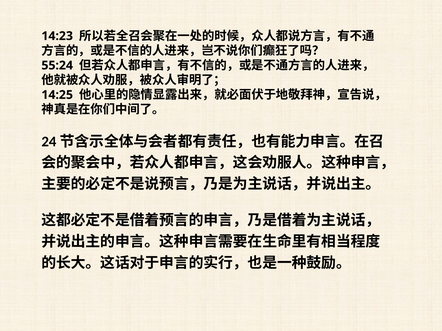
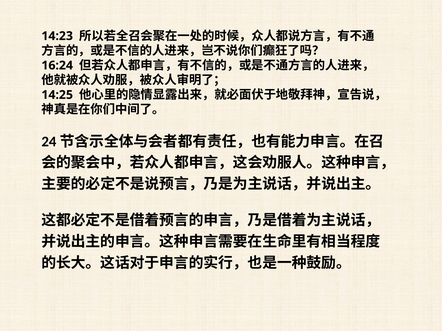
55:24: 55:24 -> 16:24 (57, 65)
